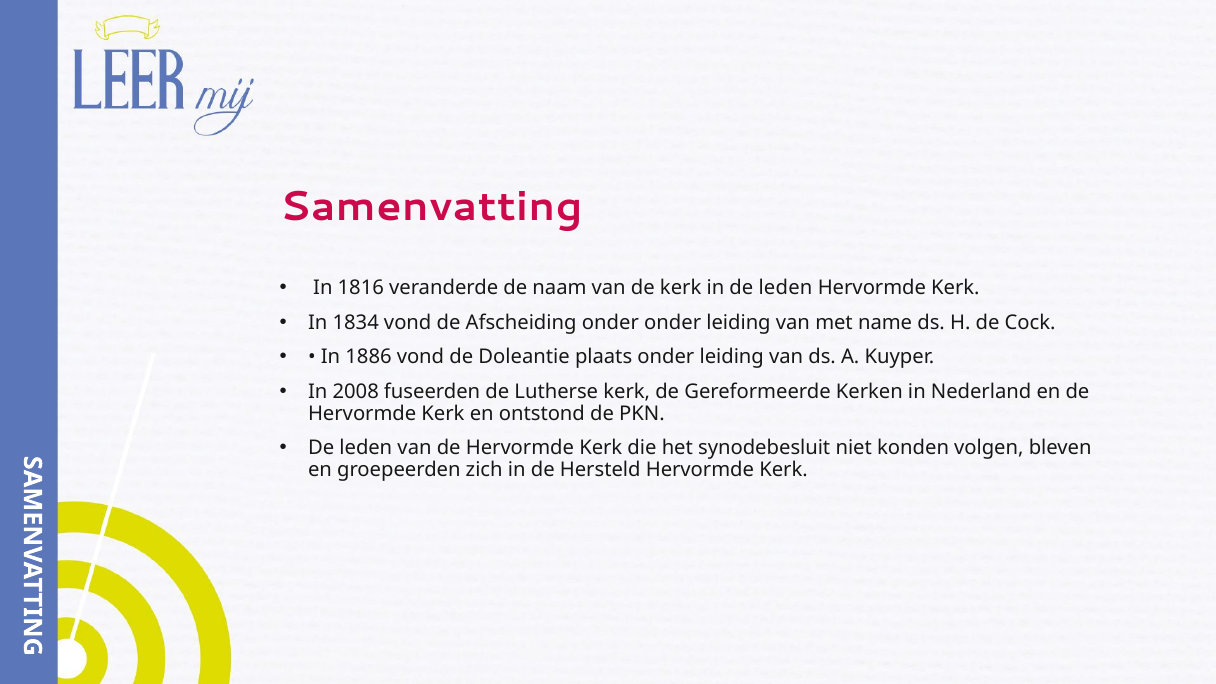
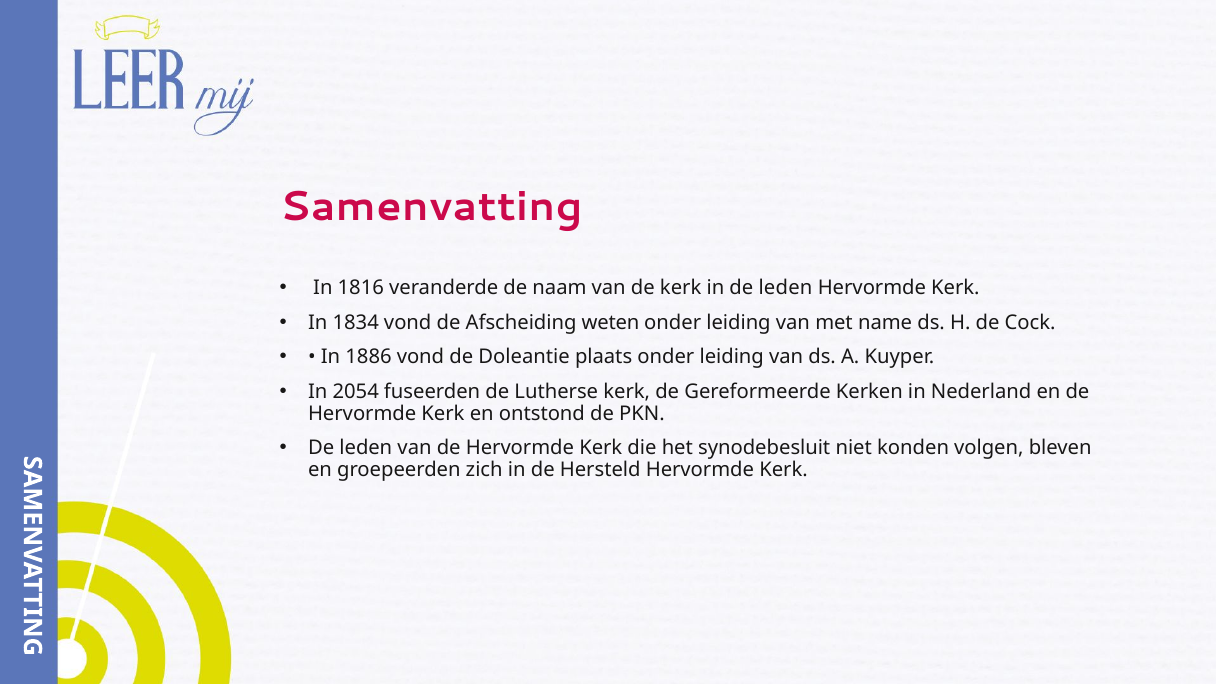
Afscheiding onder: onder -> weten (611, 322)
2008: 2008 -> 2054 (356, 391)
